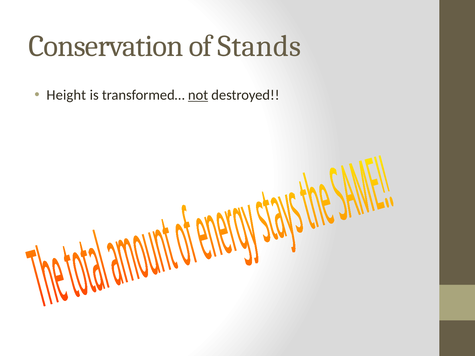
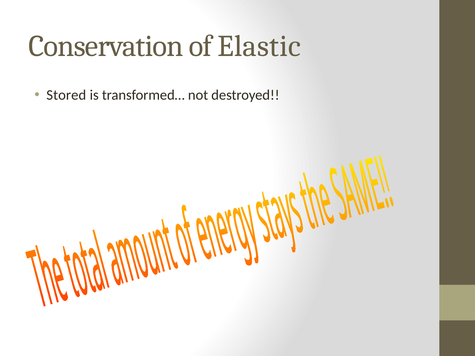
Stands: Stands -> Elastic (259, 46)
Height: Height -> Stored (66, 95)
not underline: present -> none (198, 95)
